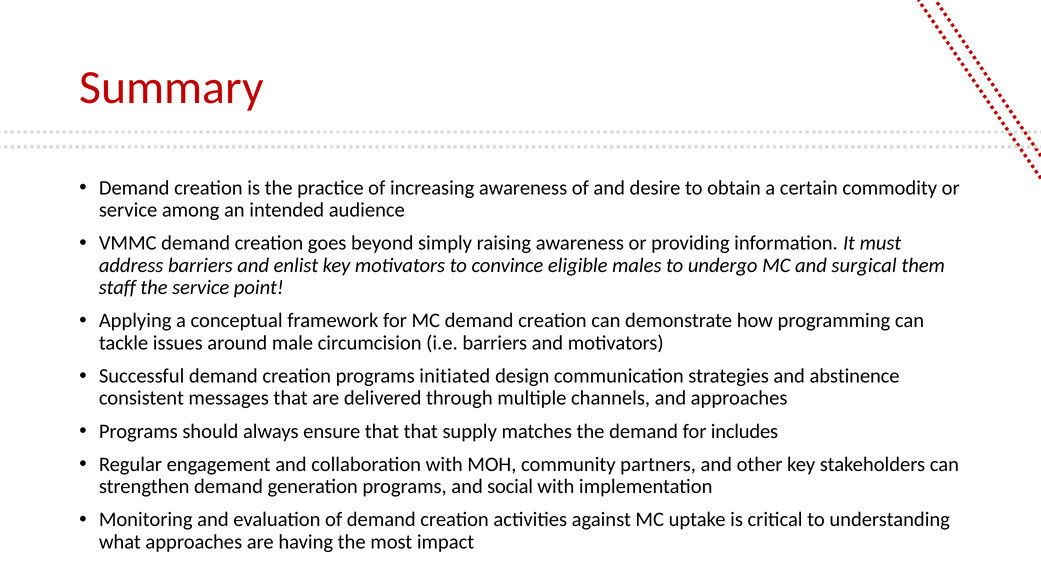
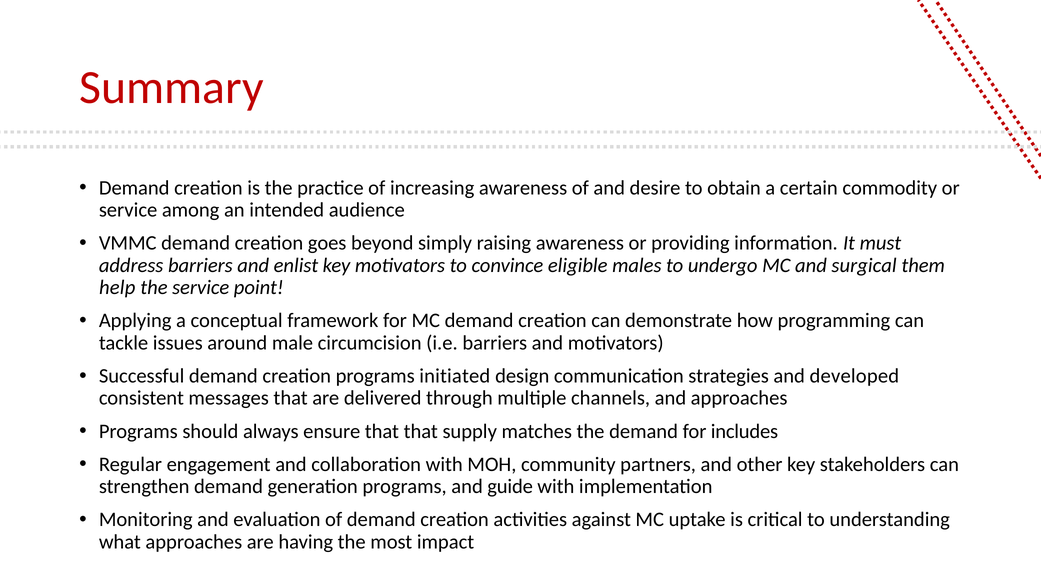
staff: staff -> help (117, 288)
abstinence: abstinence -> developed (854, 376)
social: social -> guide (510, 487)
